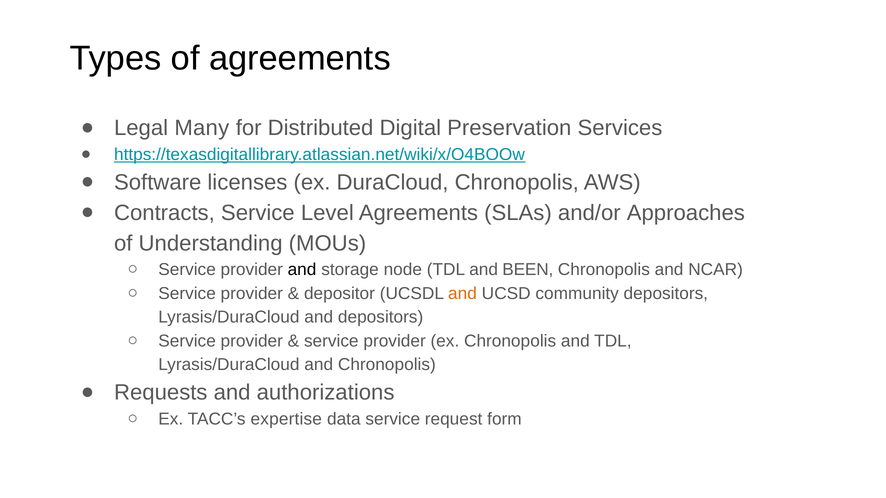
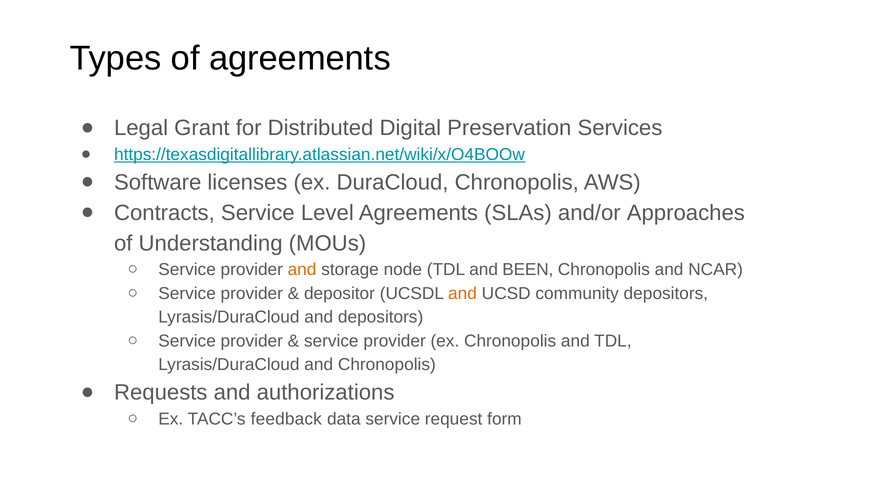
Many: Many -> Grant (202, 128)
and colour: black -> orange (302, 270)
expertise: expertise -> feedback (286, 419)
